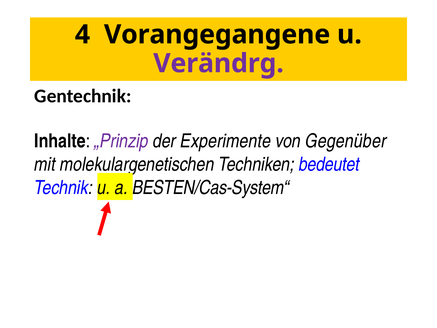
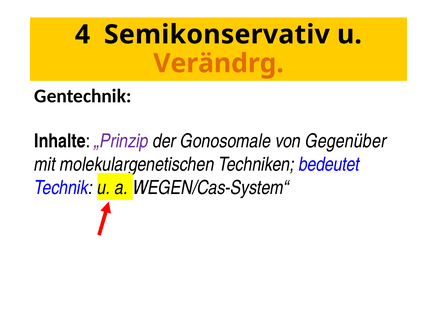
Vorangegangene: Vorangegangene -> Semikonservativ (217, 35)
Verändrg colour: purple -> orange (219, 63)
Experimente: Experimente -> Gonosomale (226, 141)
BESTEN/Cas-System“: BESTEN/Cas-System“ -> WEGEN/Cas-System“ (211, 188)
